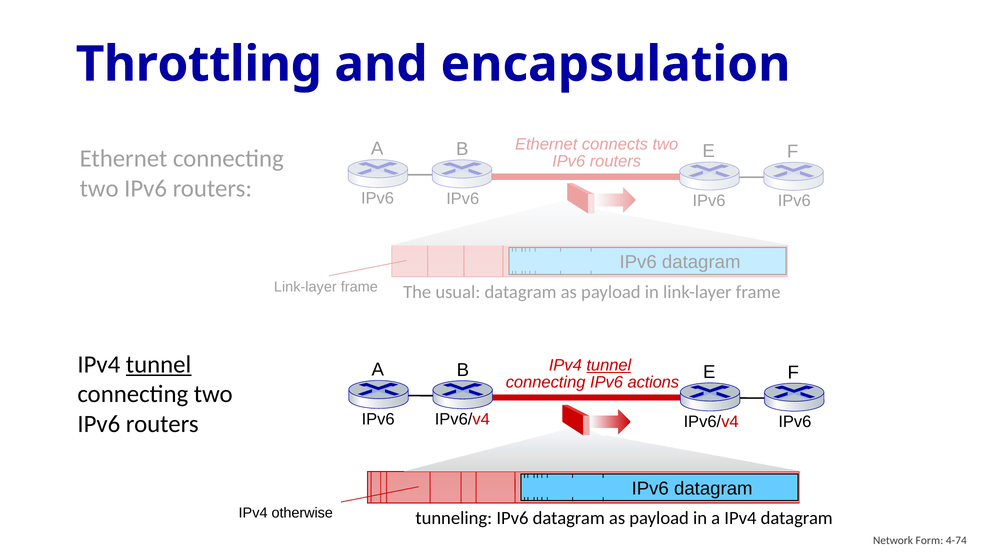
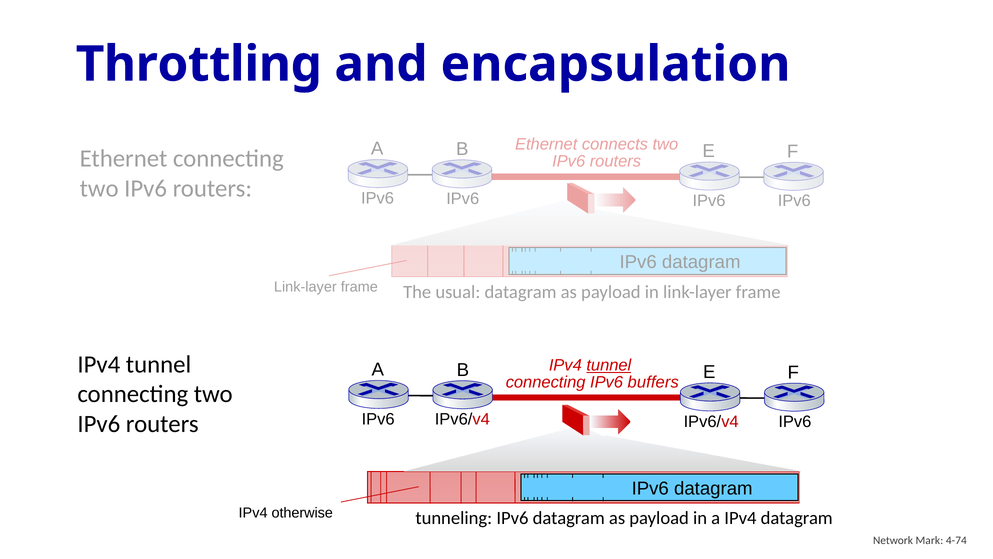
tunnel underline: present -> none (159, 364)
actions: actions -> buffers (653, 382)
Form: Form -> Mark (929, 540)
